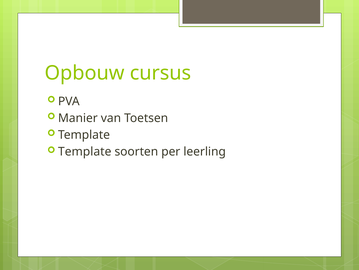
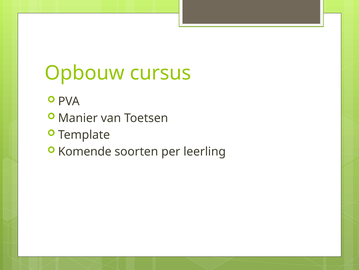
Template: Template -> Komende (85, 151)
